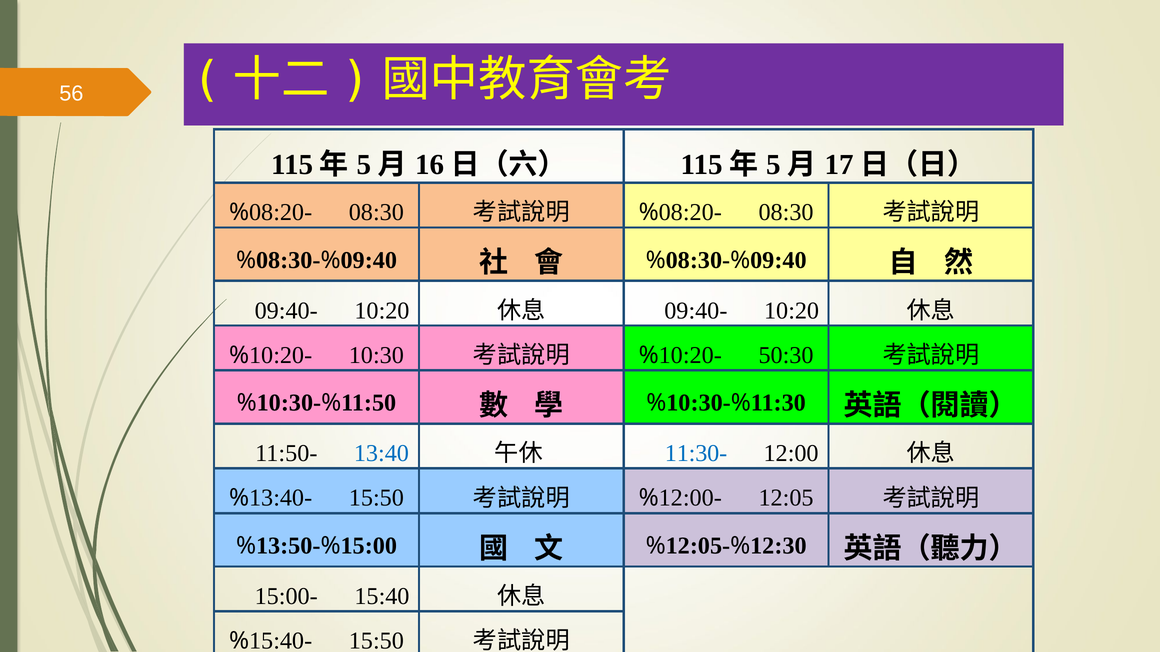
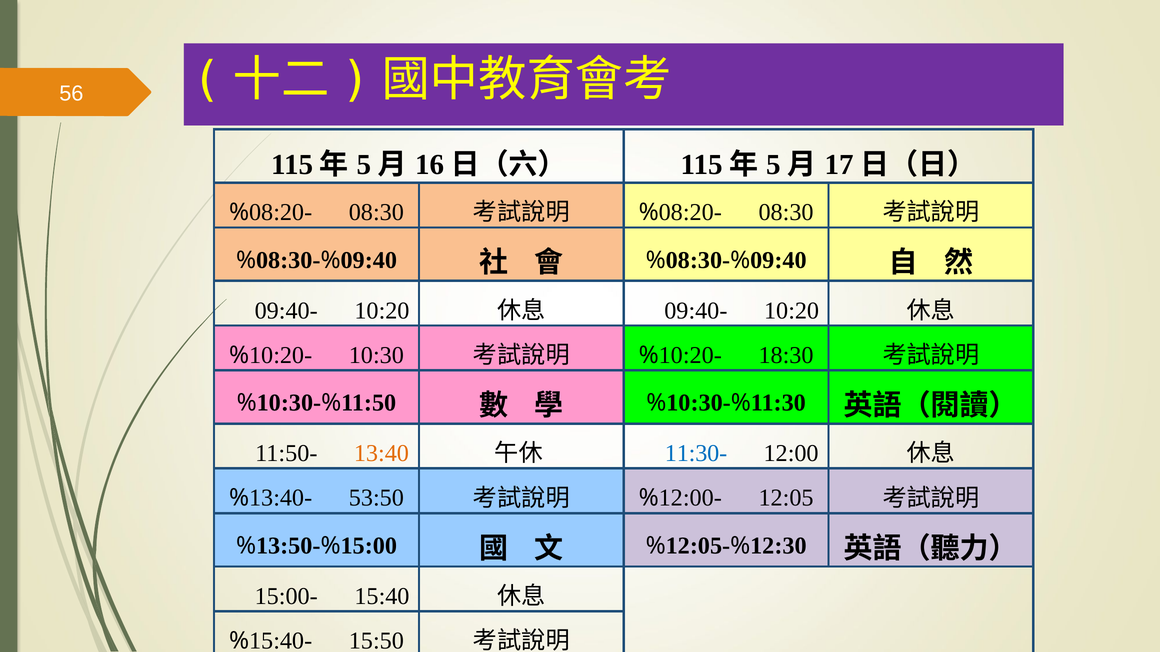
50:30: 50:30 -> 18:30 (786, 355)
13:40 colour: blue -> orange (381, 454)
15:50: 15:50 -> 53:50 (376, 498)
